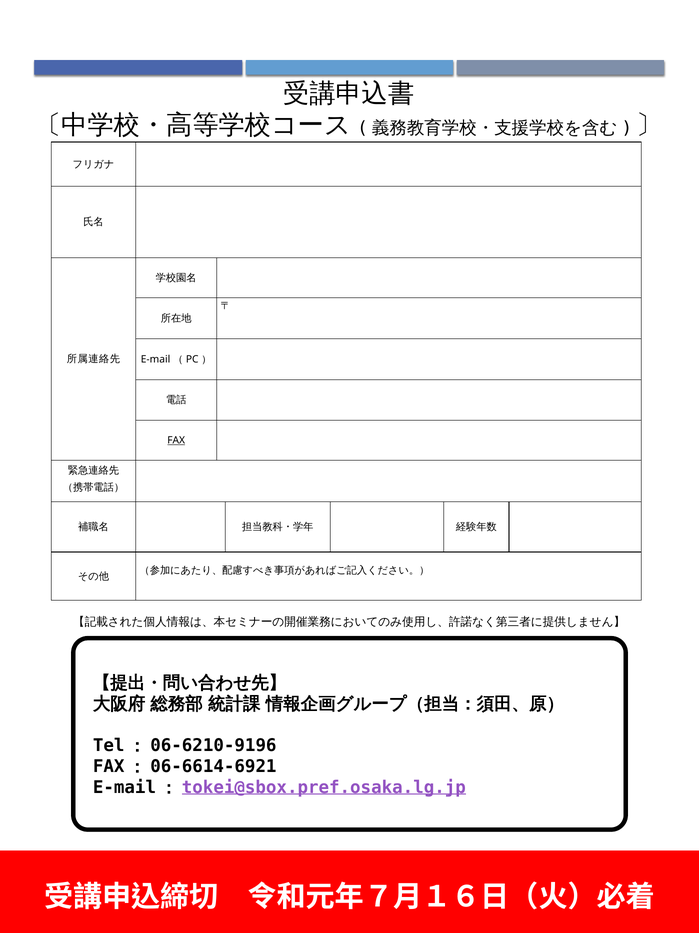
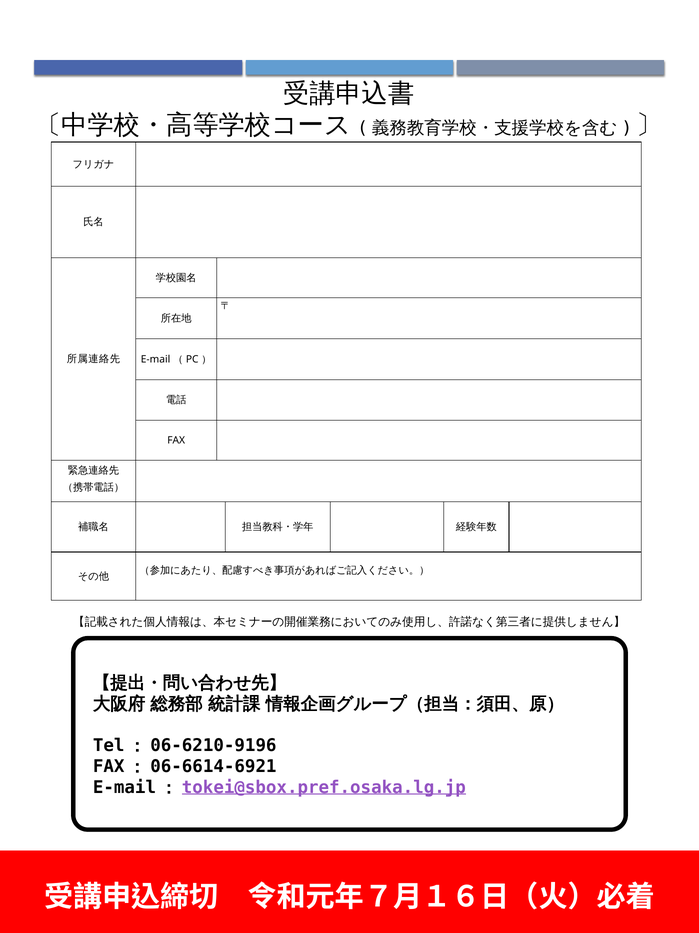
FAX underline: present -> none (176, 440)
